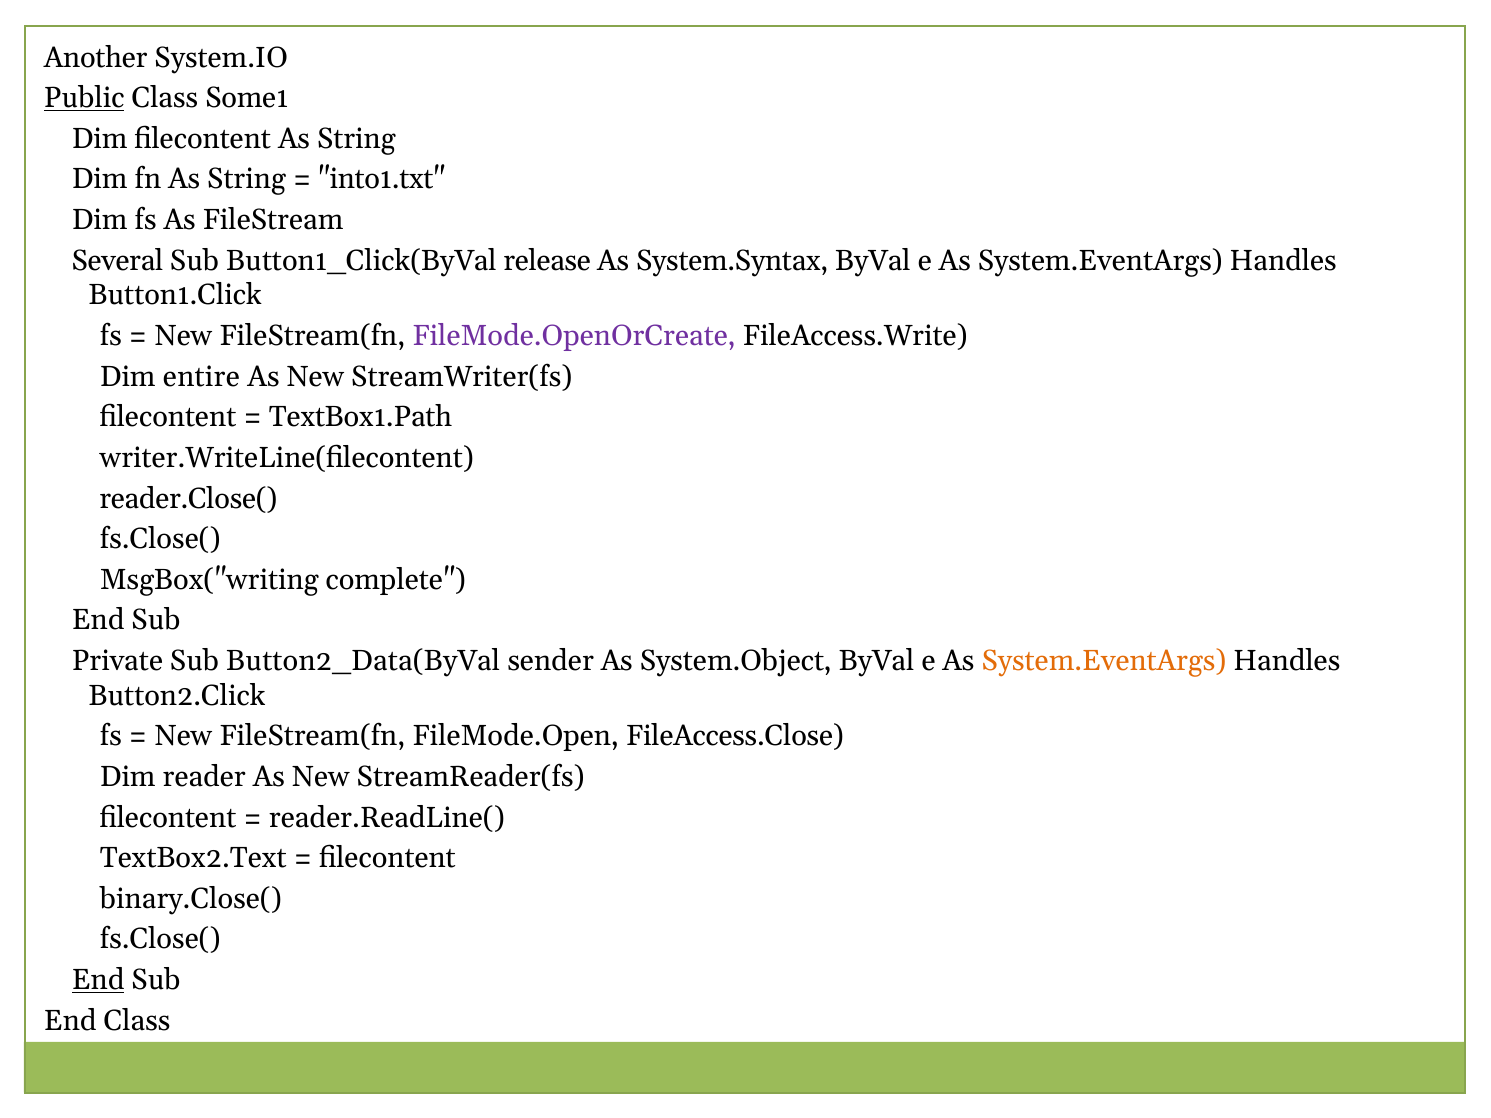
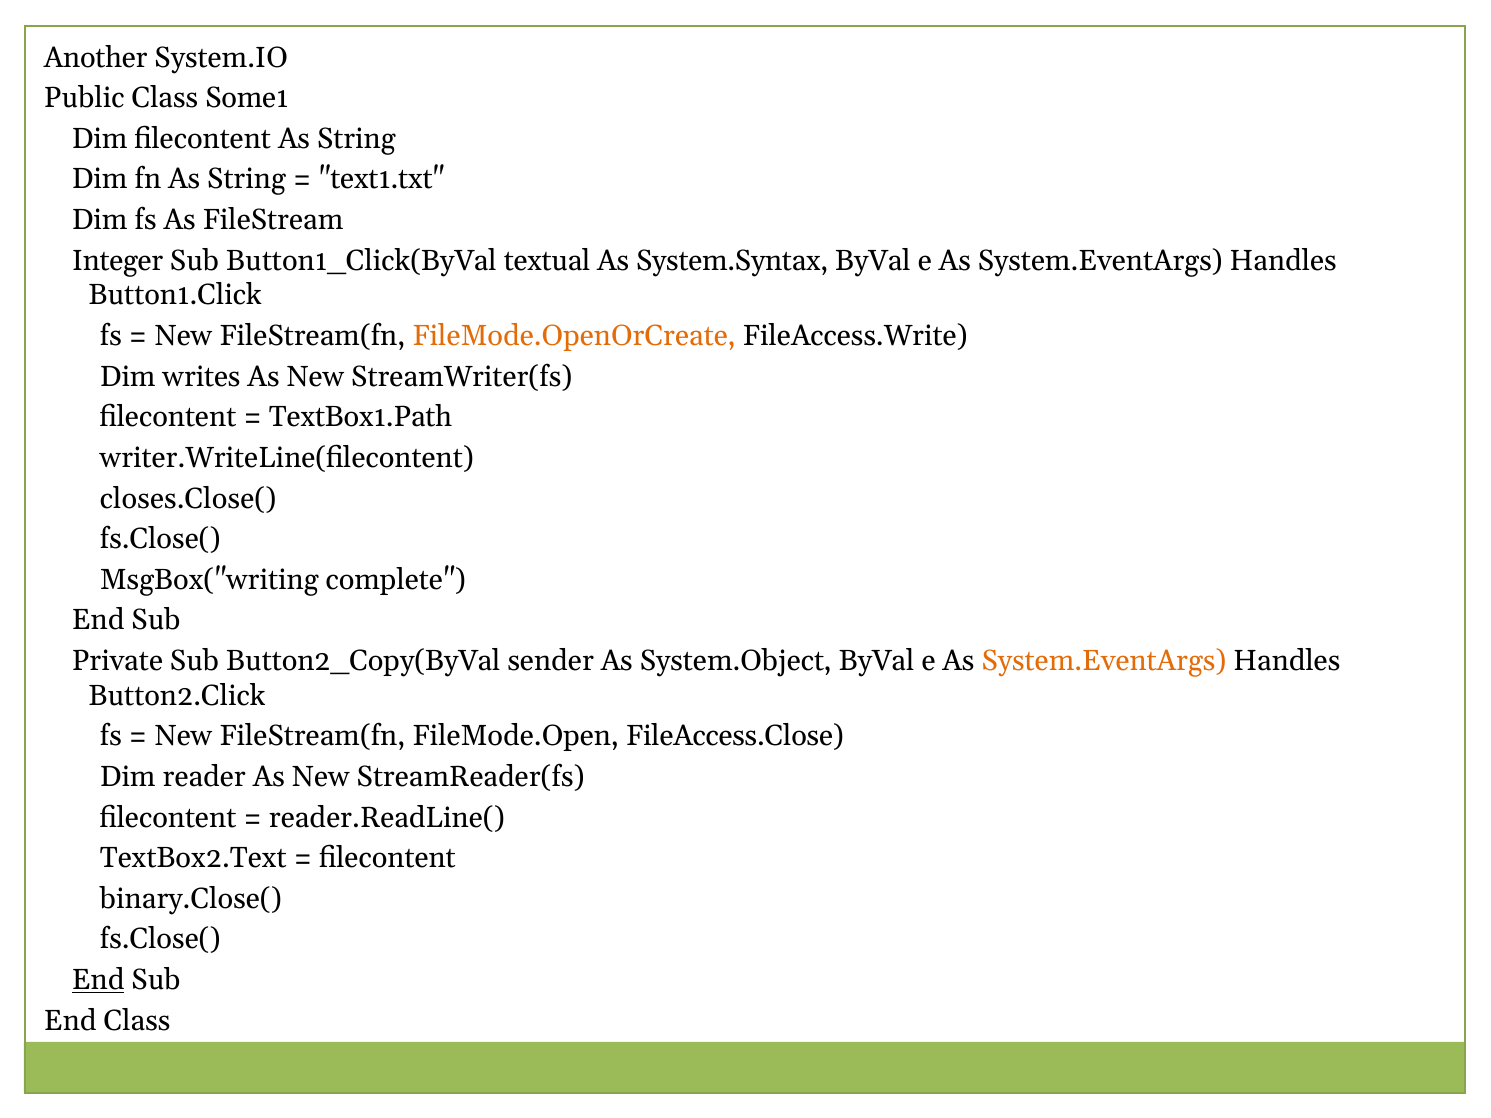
Public underline: present -> none (84, 98)
into1.txt: into1.txt -> text1.txt (381, 179)
Several: Several -> Integer (118, 261)
release: release -> textual (547, 261)
FileMode.OpenOrCreate colour: purple -> orange (574, 336)
entire: entire -> writes (202, 377)
reader.Close(: reader.Close( -> closes.Close( (188, 499)
Button2_Data(ByVal: Button2_Data(ByVal -> Button2_Copy(ByVal (363, 661)
